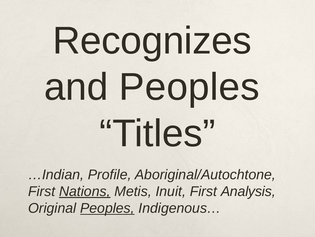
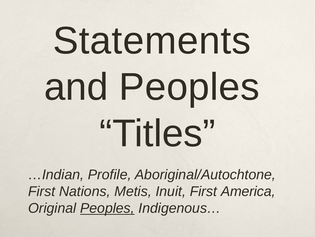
Recognizes: Recognizes -> Statements (152, 41)
Nations underline: present -> none (85, 191)
Analysis: Analysis -> America (248, 191)
